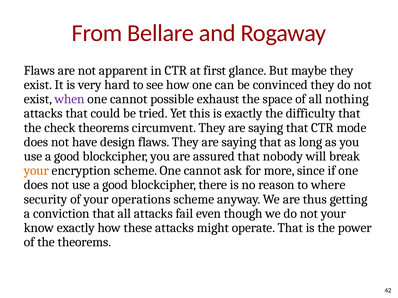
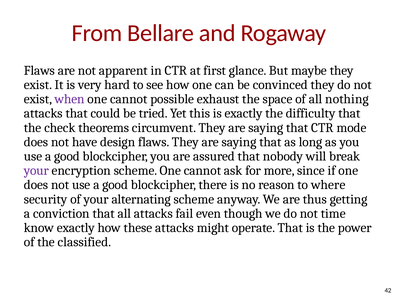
your colour: orange -> purple (36, 171)
operations: operations -> alternating (141, 199)
not your: your -> time (333, 214)
the theorems: theorems -> classified (84, 242)
